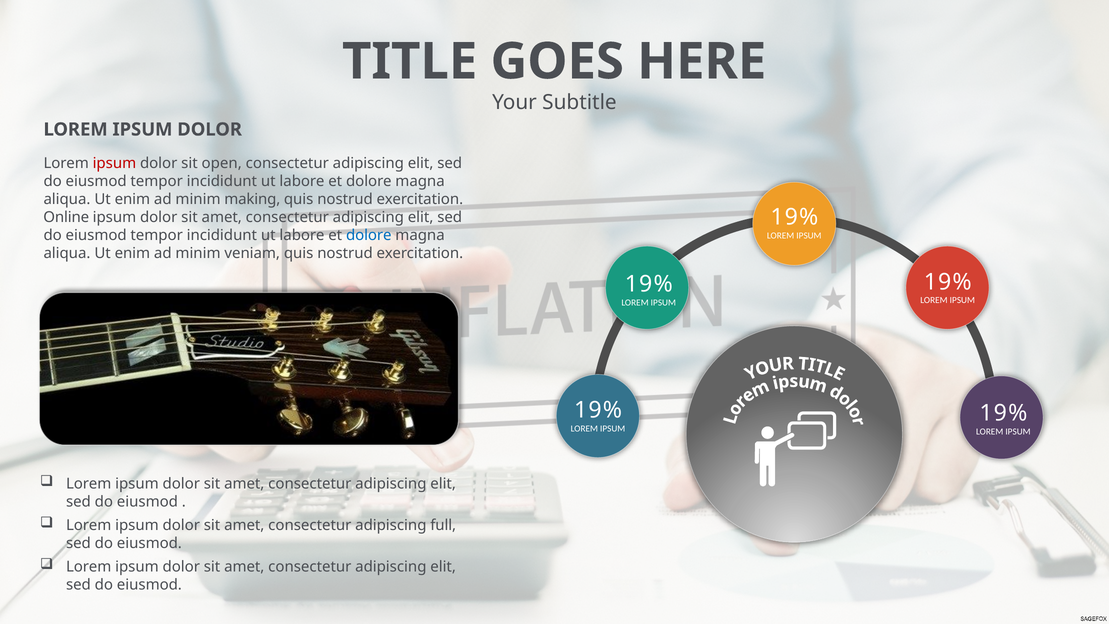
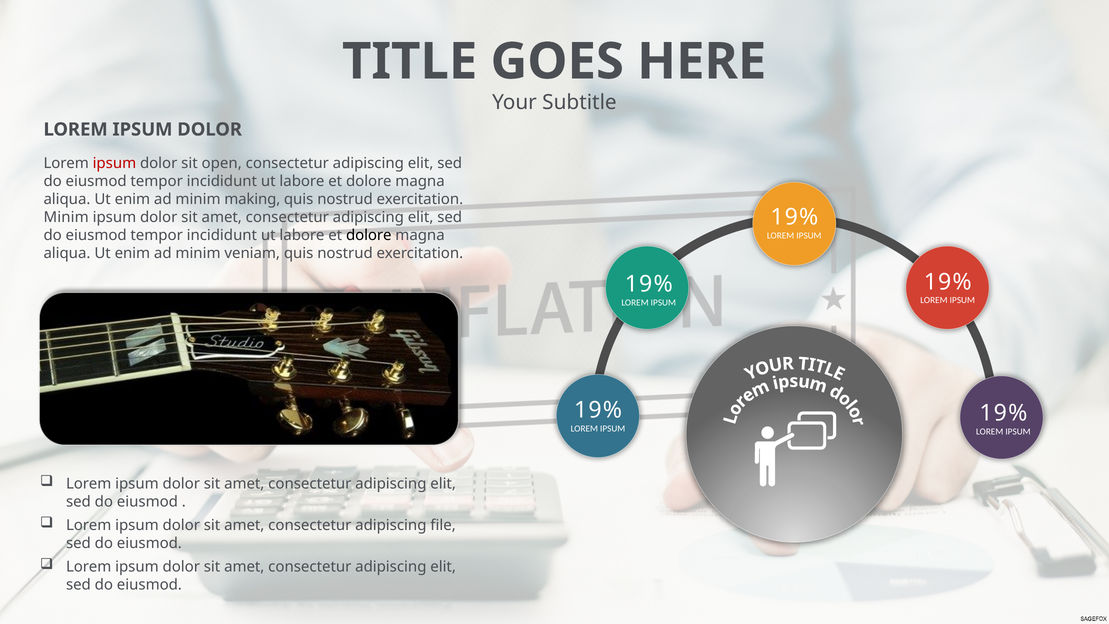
Online: Online -> Minim (66, 217)
dolore colour: blue -> black (369, 235)
full: full -> file (443, 525)
